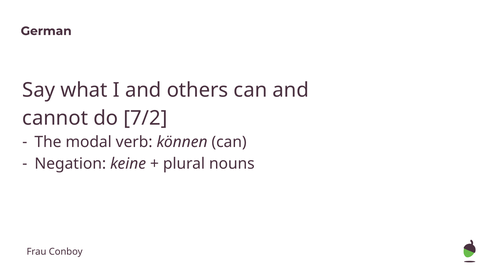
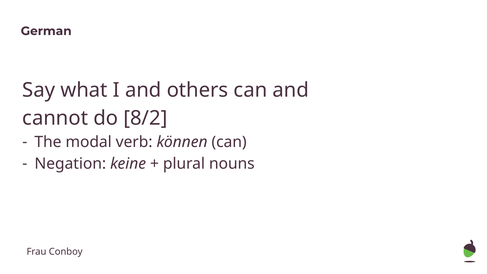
7/2: 7/2 -> 8/2 (145, 118)
